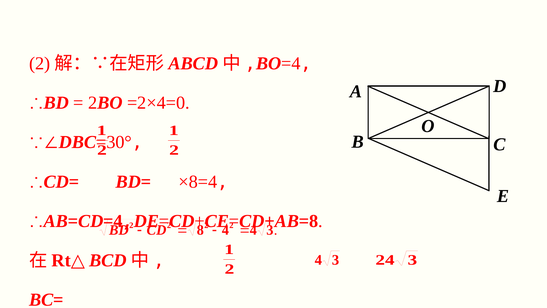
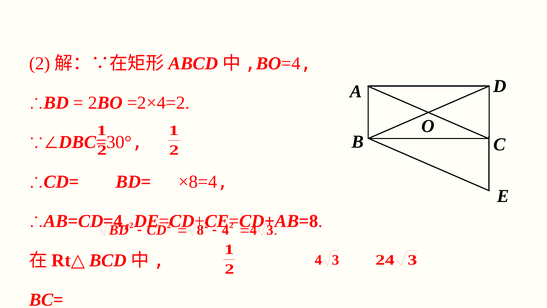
=2×4=0: =2×4=0 -> =2×4=2 (158, 103)
